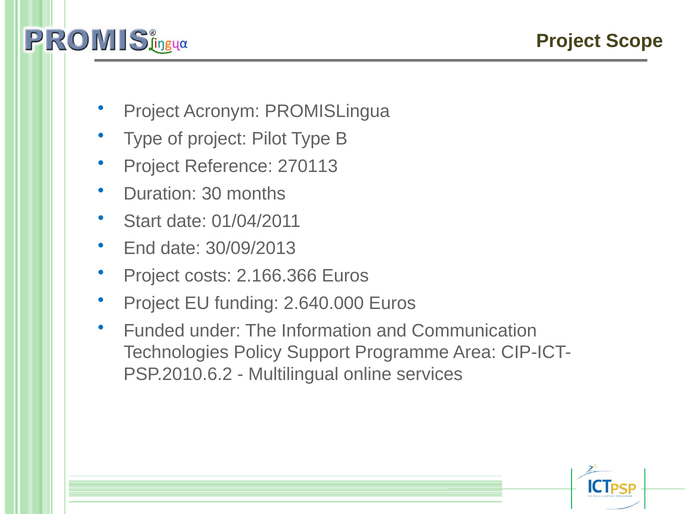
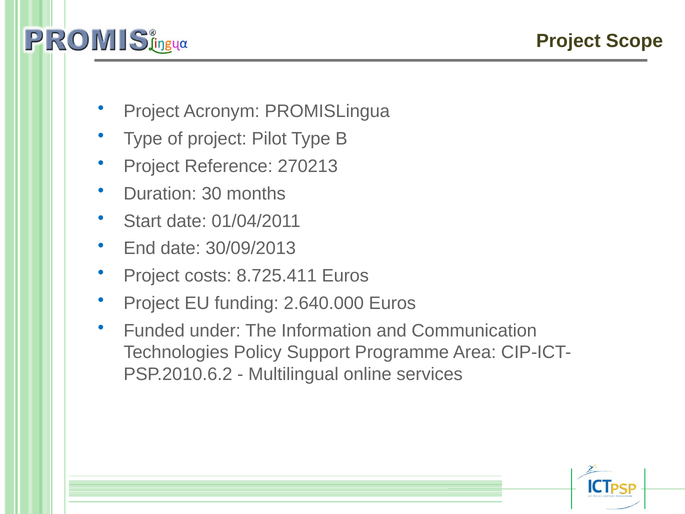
270113: 270113 -> 270213 (308, 166)
2.166.366: 2.166.366 -> 8.725.411 (277, 276)
